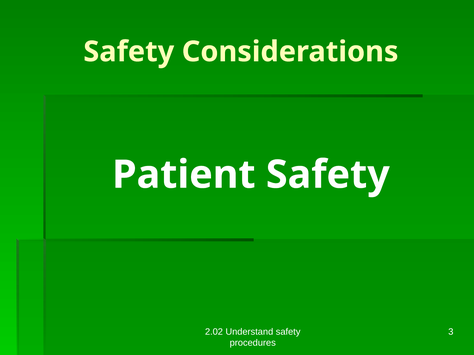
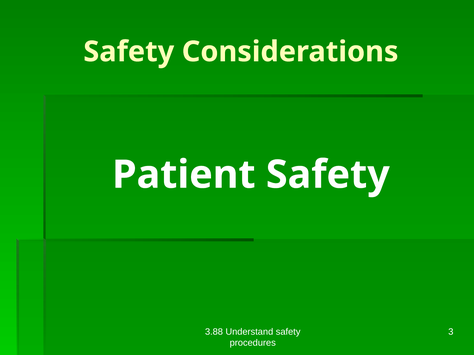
2.02: 2.02 -> 3.88 (214, 332)
